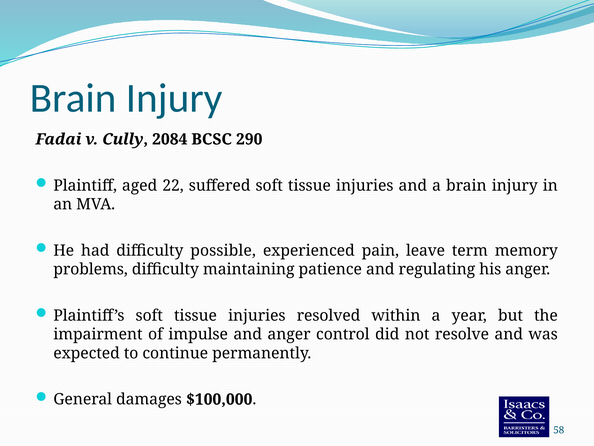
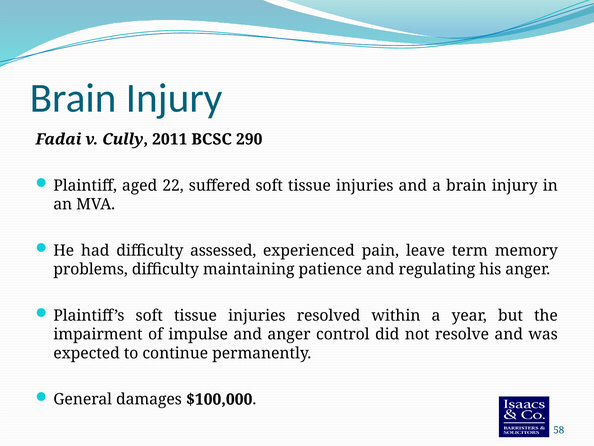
2084: 2084 -> 2011 (170, 139)
possible: possible -> assessed (223, 250)
